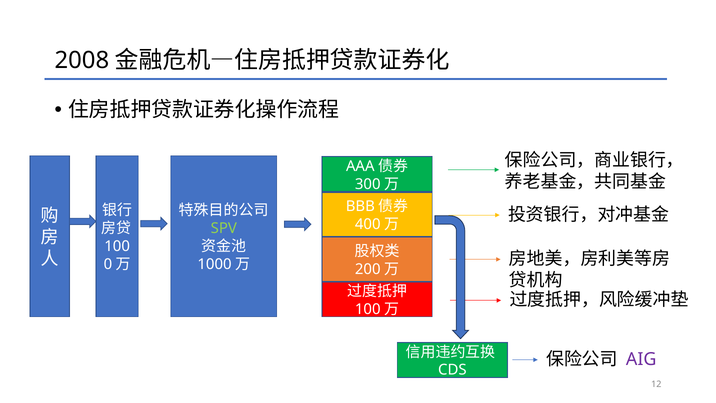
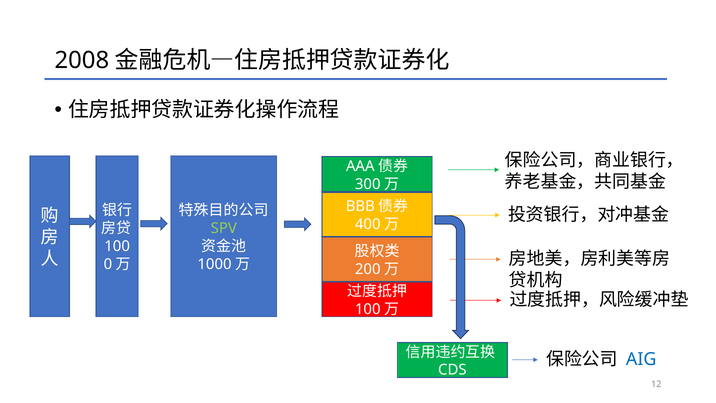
AIG colour: purple -> blue (641, 359)
